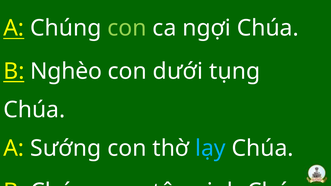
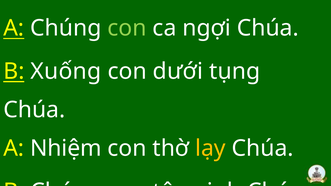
Nghèo: Nghèo -> Xuống (66, 71)
Sướng: Sướng -> Nhiệm (66, 149)
lạy colour: light blue -> yellow (210, 149)
